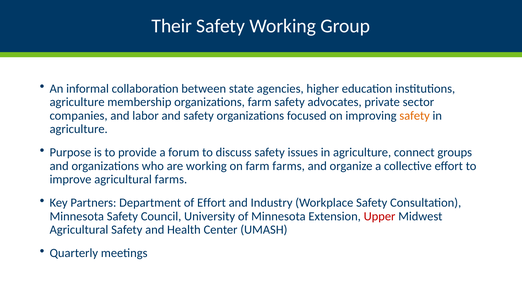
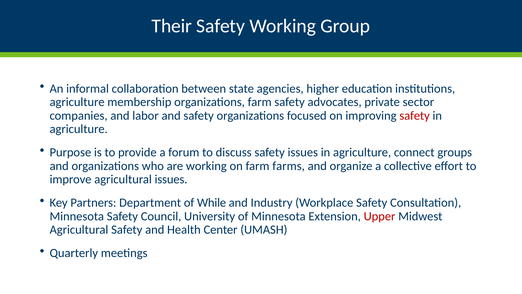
safety colour: orange -> red (415, 115)
agricultural farms: farms -> issues (171, 179)
of Effort: Effort -> While (212, 203)
